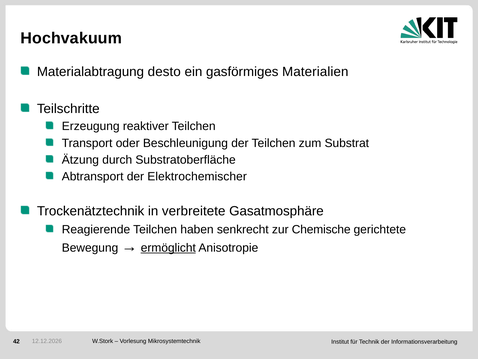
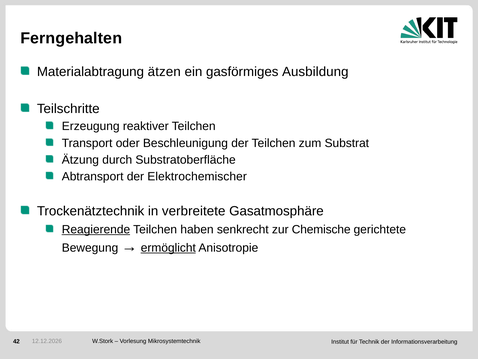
Hochvakuum: Hochvakuum -> Ferngehalten (71, 38)
desto: desto -> ätzen (164, 72)
Materialien: Materialien -> Ausbildung (315, 72)
Reagierende underline: none -> present (96, 229)
